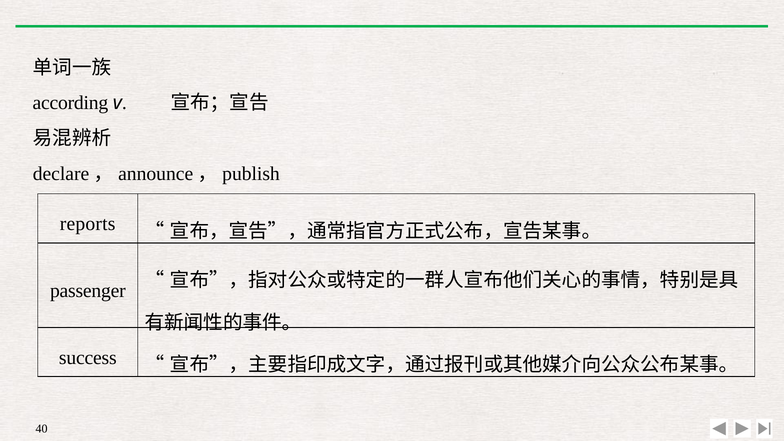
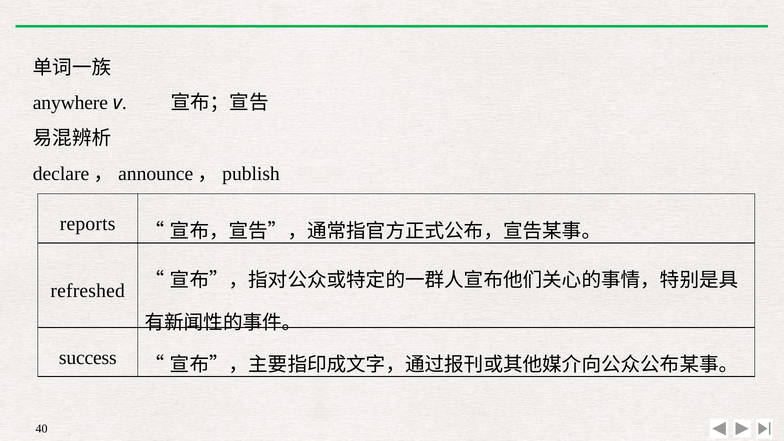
according: according -> anywhere (70, 103)
passenger: passenger -> refreshed (88, 291)
